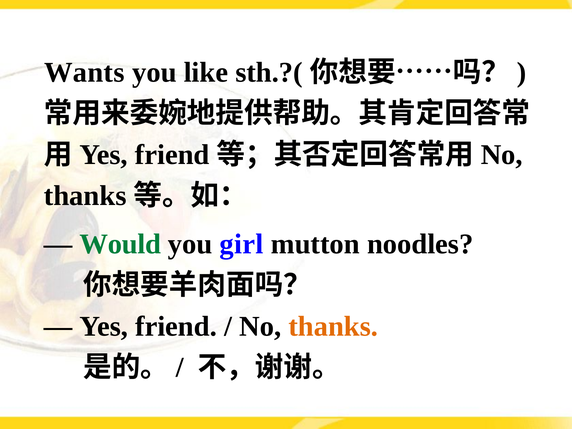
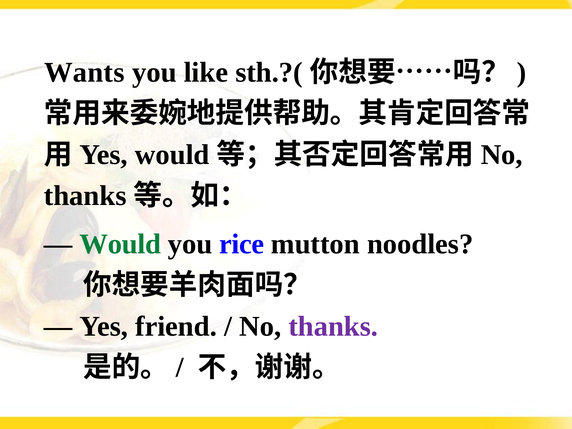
friend: friend -> would (172, 155)
girl: girl -> rice (242, 244)
thanks colour: orange -> purple (333, 326)
